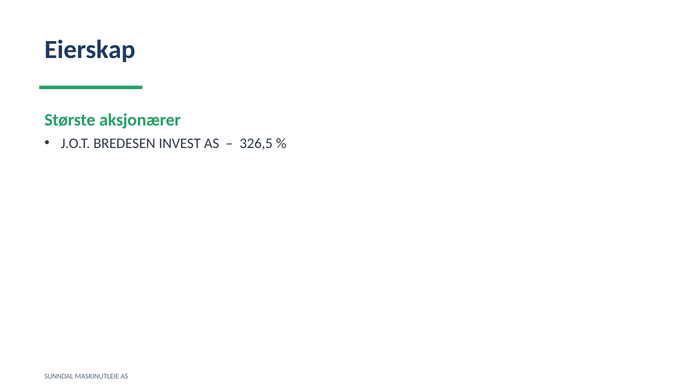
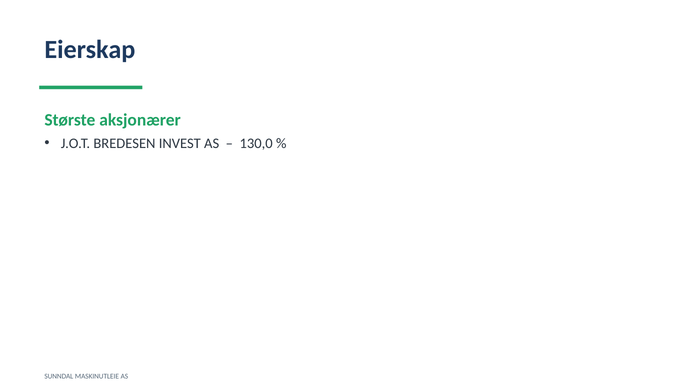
326,5: 326,5 -> 130,0 (256, 144)
